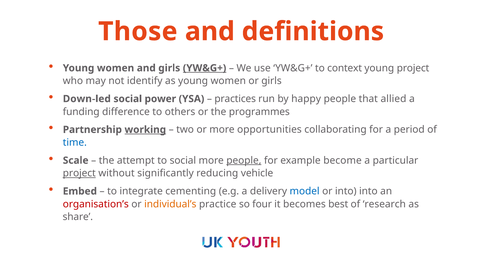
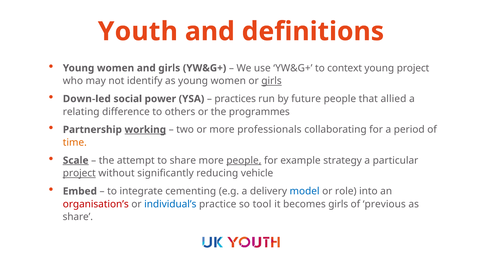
Those: Those -> Youth (138, 32)
YW&G+ underline: present -> none (205, 68)
girls underline: none -> present (272, 81)
happy: happy -> future (306, 99)
funding: funding -> relating (81, 112)
opportunities: opportunities -> professionals (269, 130)
time colour: blue -> orange (75, 143)
Scale underline: none -> present (76, 161)
to social: social -> share (183, 161)
become: become -> strategy (343, 161)
or into: into -> role (346, 191)
individual’s colour: orange -> blue (170, 204)
four: four -> tool (262, 204)
becomes best: best -> girls (338, 204)
research: research -> previous (384, 204)
